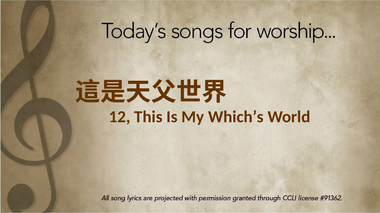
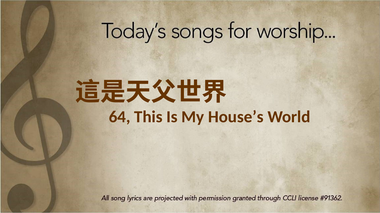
12: 12 -> 64 (120, 117)
Which’s: Which’s -> House’s (236, 117)
